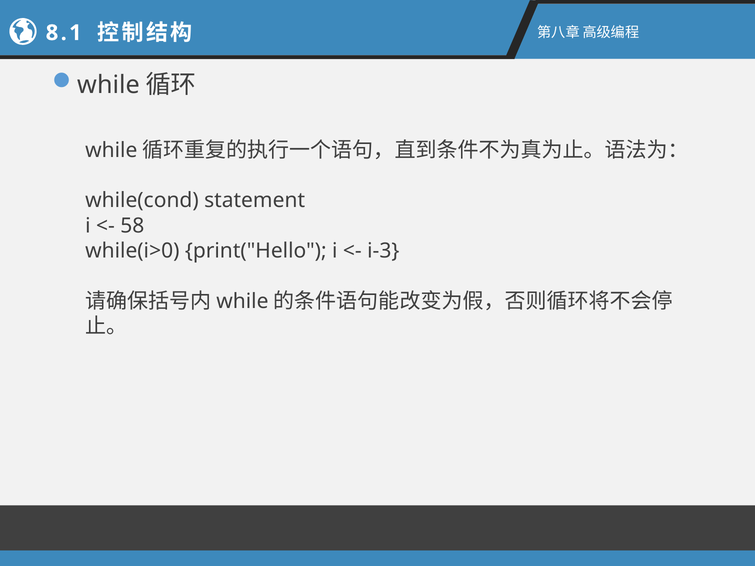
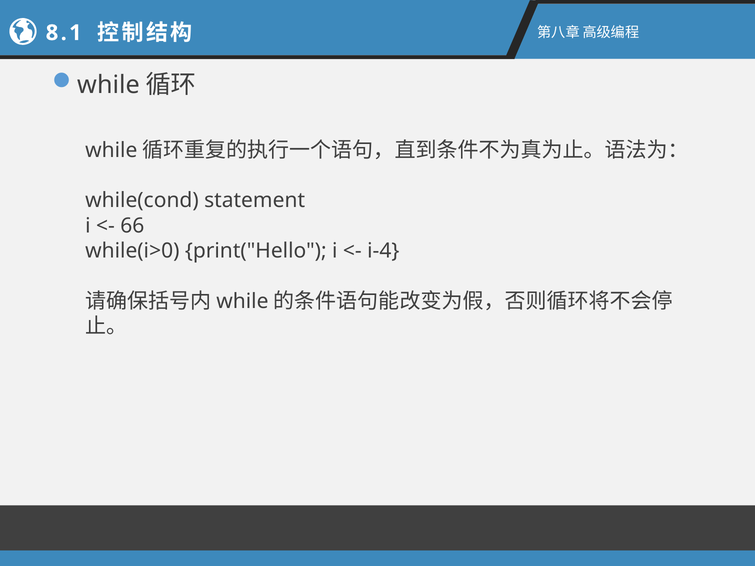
58: 58 -> 66 (132, 226)
i-3: i-3 -> i-4 (383, 251)
